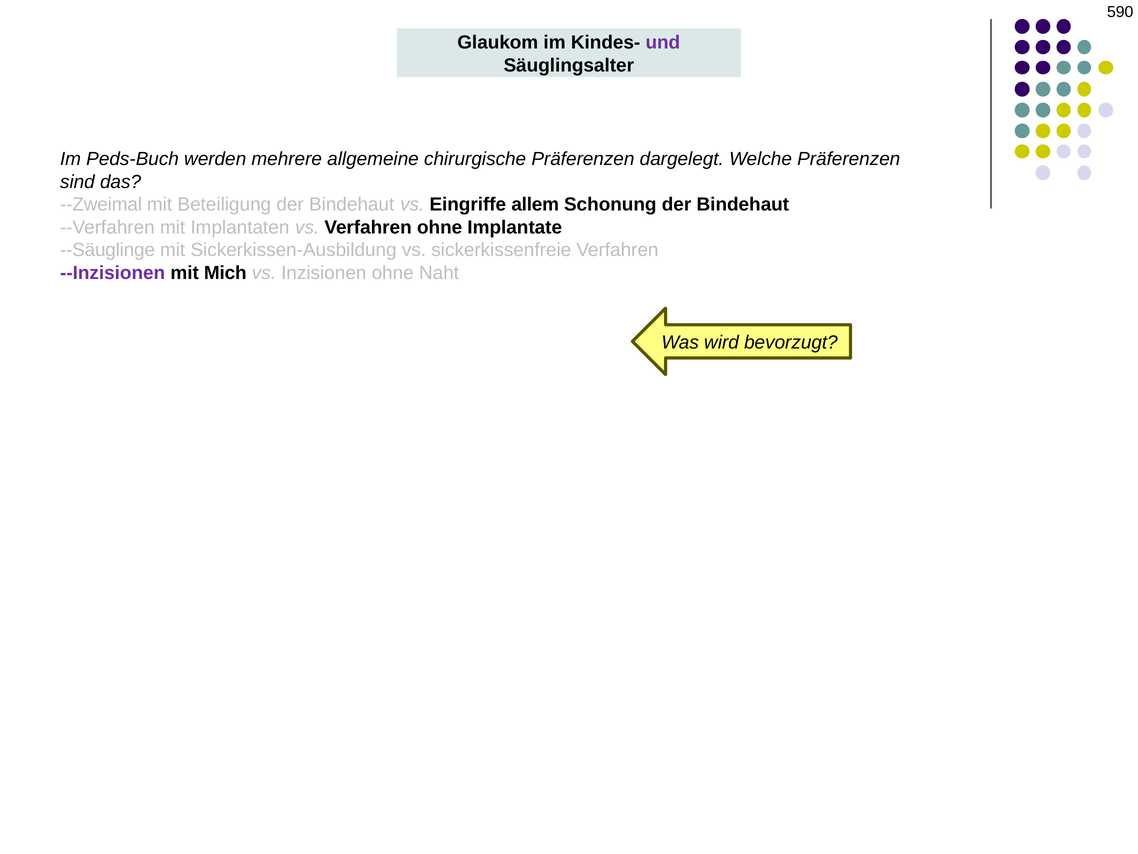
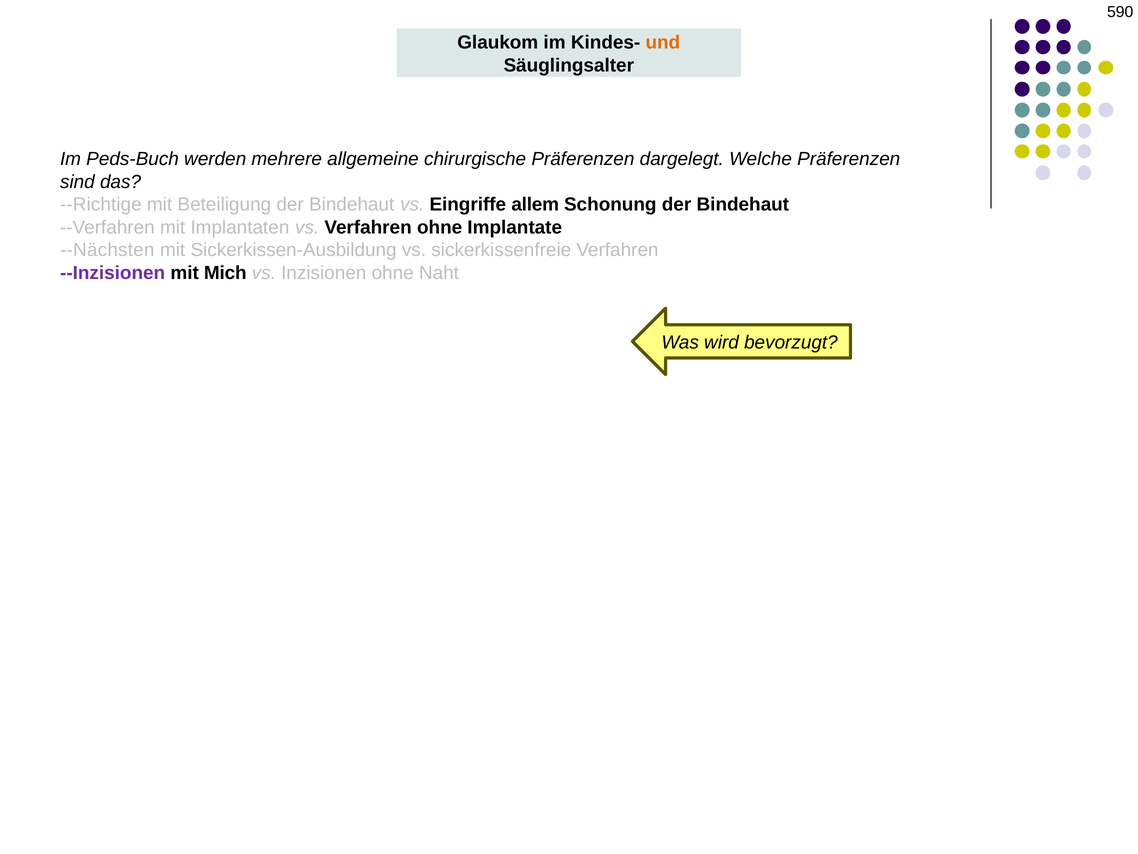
und colour: purple -> orange (663, 43)
--Zweimal: --Zweimal -> --Richtige (101, 205)
--Säuglinge: --Säuglinge -> --Nächsten (107, 250)
